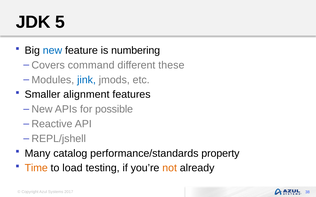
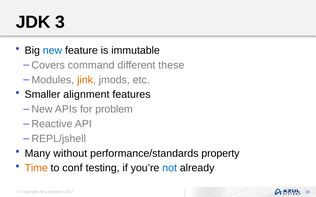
5: 5 -> 3 (60, 22)
numbering: numbering -> immutable (136, 51)
jink colour: blue -> orange (86, 80)
possible: possible -> problem (114, 109)
catalog: catalog -> without (70, 154)
load: load -> conf (72, 168)
not colour: orange -> blue (170, 168)
